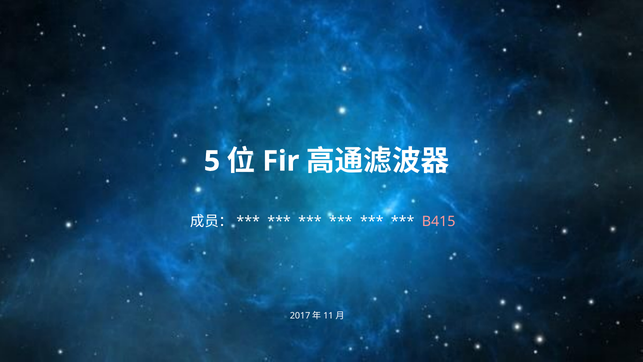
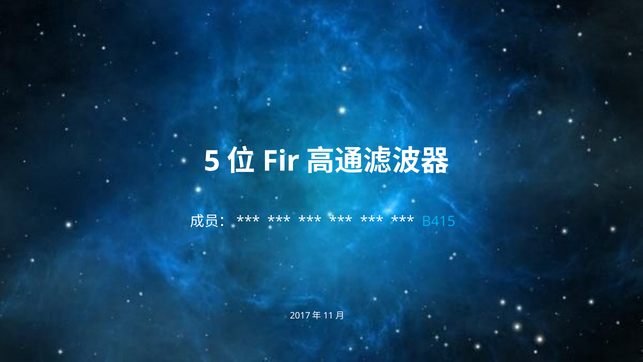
B415 colour: pink -> light blue (439, 221)
